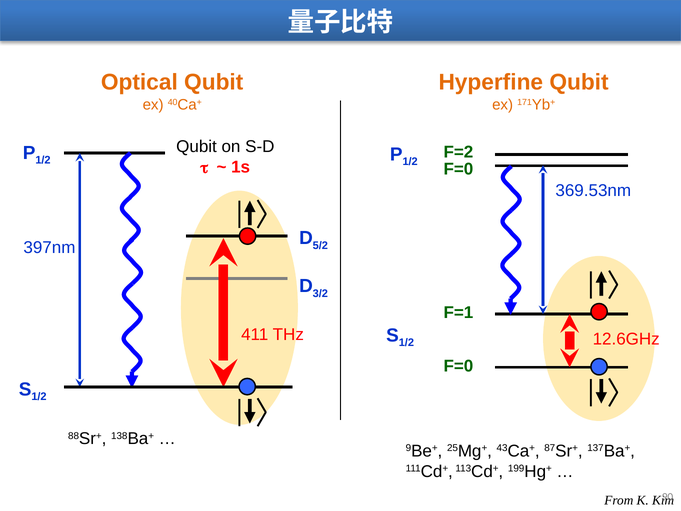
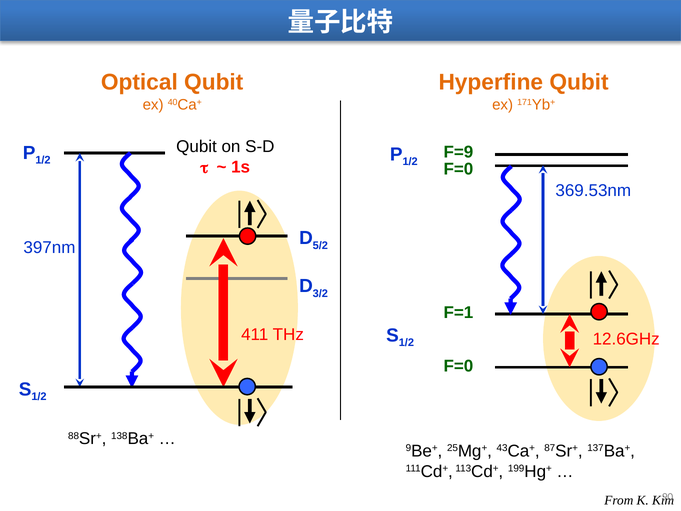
F=2: F=2 -> F=9 (458, 152)
